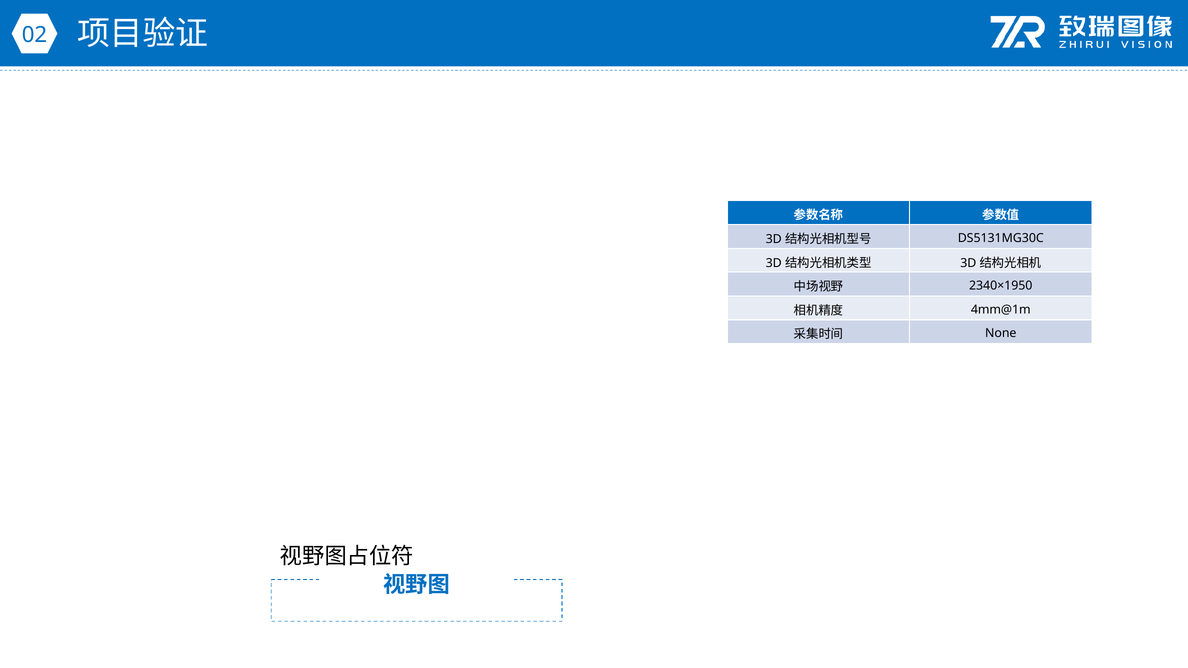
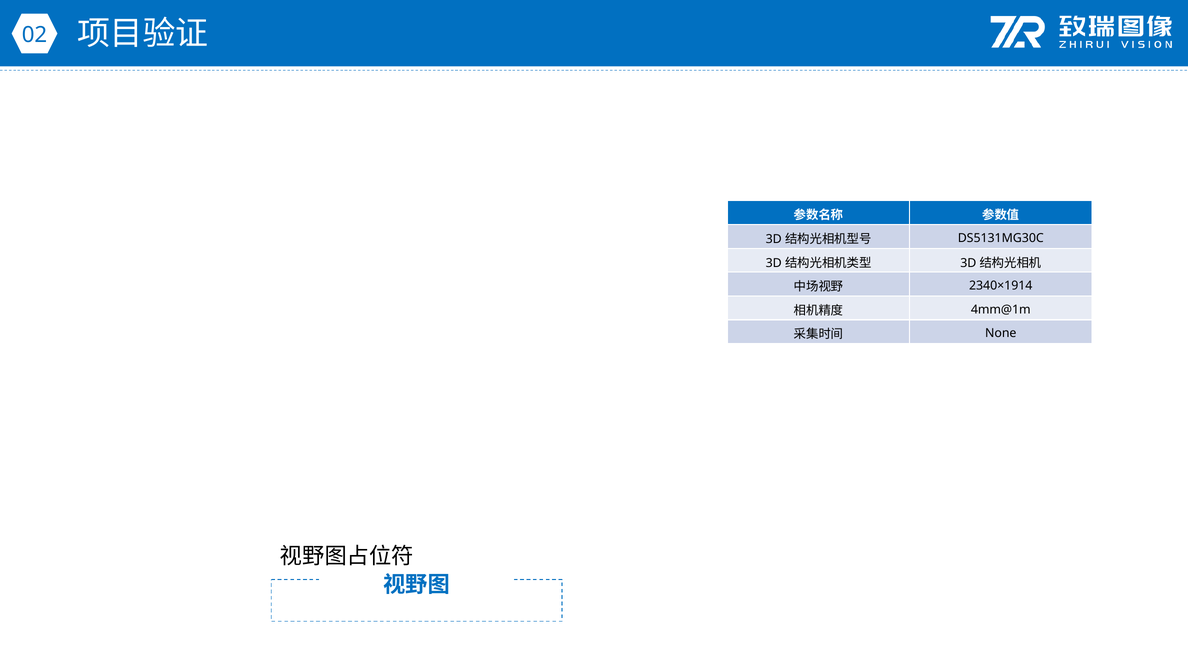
2340×1950: 2340×1950 -> 2340×1914 (1001, 286)
